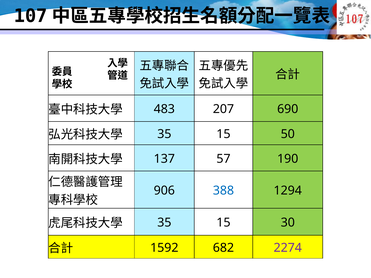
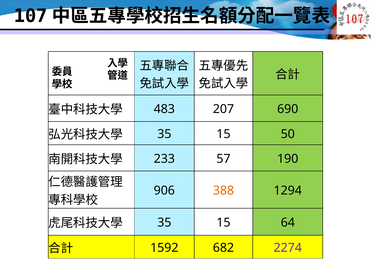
137: 137 -> 233 (164, 159)
388 colour: blue -> orange (223, 191)
30: 30 -> 64 (288, 223)
